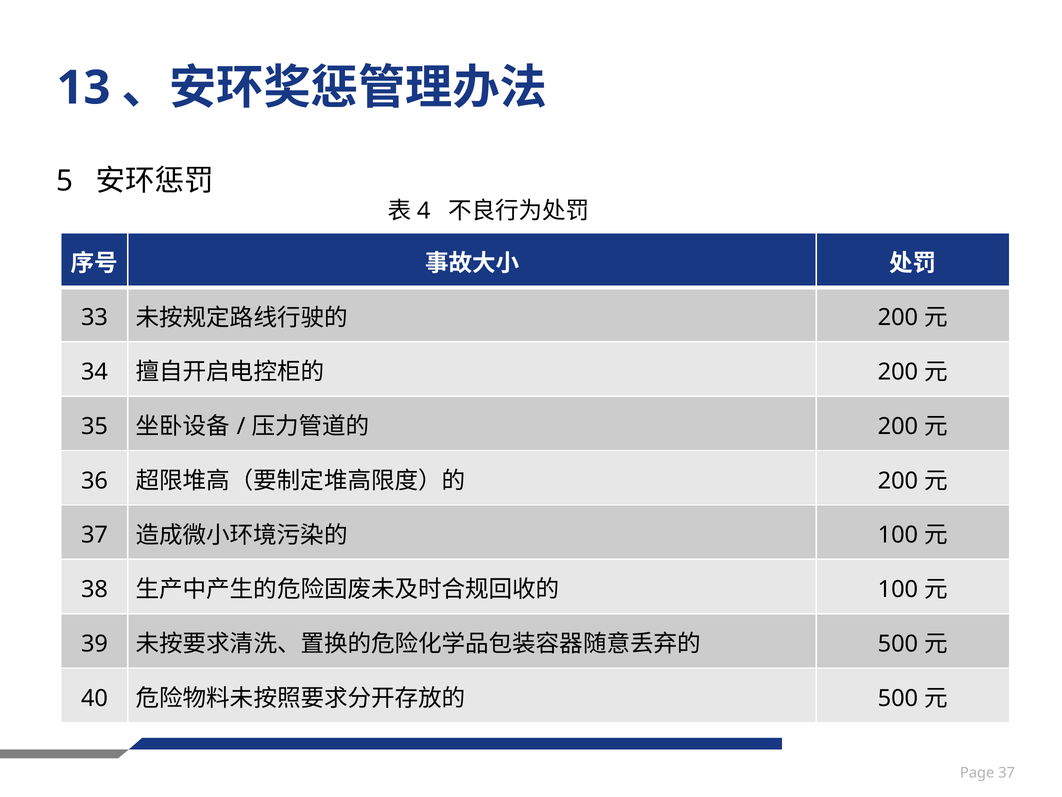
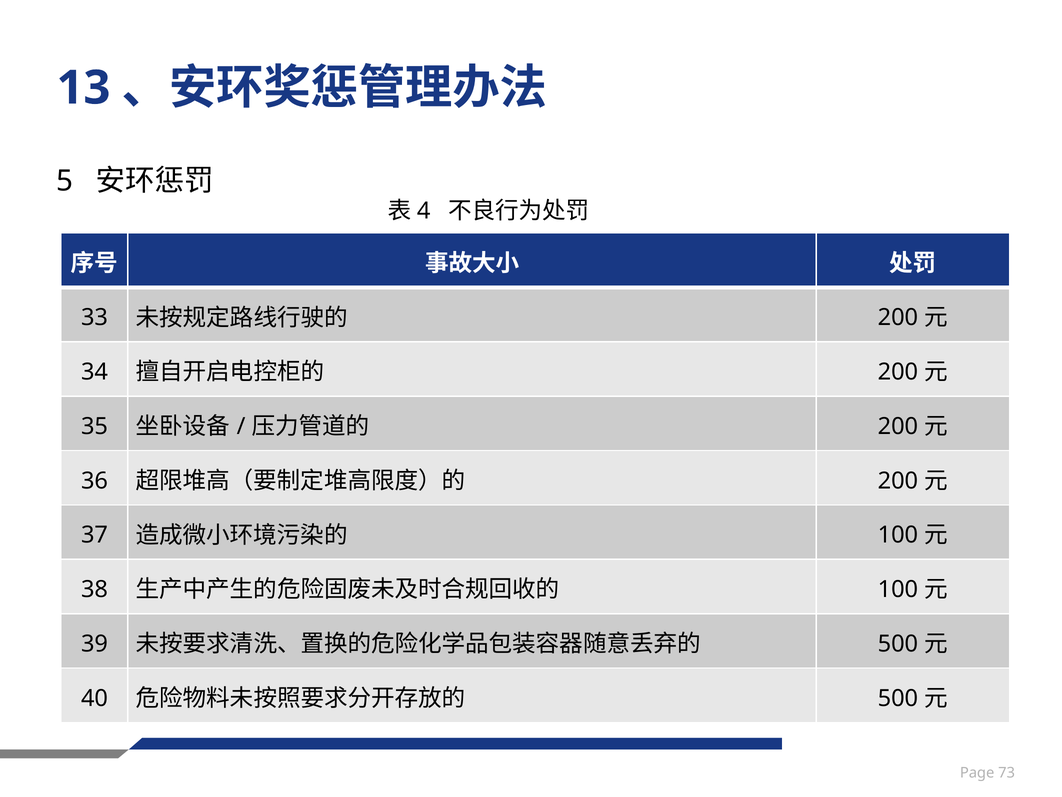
Page 37: 37 -> 73 (1007, 772)
